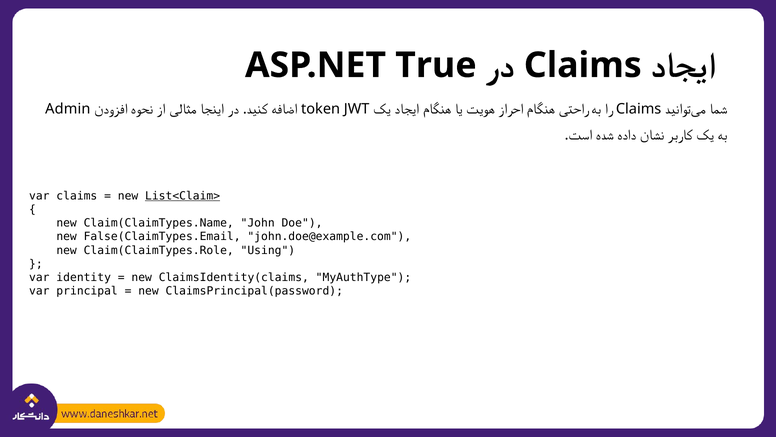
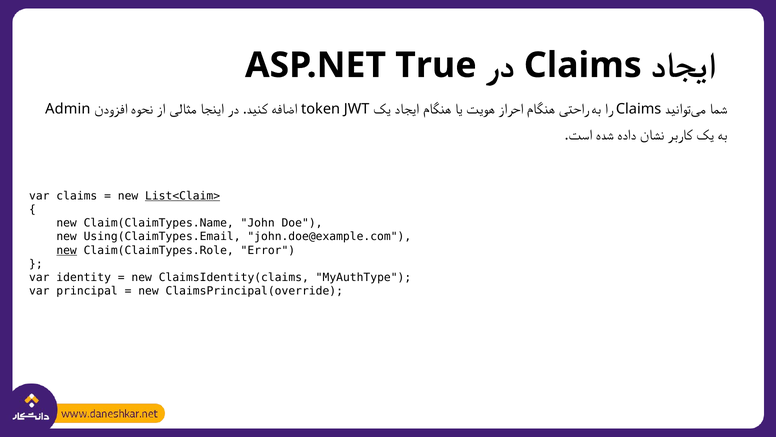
False(ClaimTypes.Email: False(ClaimTypes.Email -> Using(ClaimTypes.Email (162, 236)
new underline: none -> present (67, 250)
Using: Using -> Error (268, 250)
ClaimsPrincipal(password: ClaimsPrincipal(password -> ClaimsPrincipal(override (254, 291)
